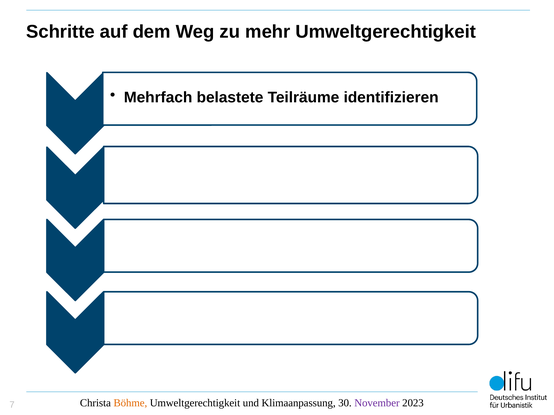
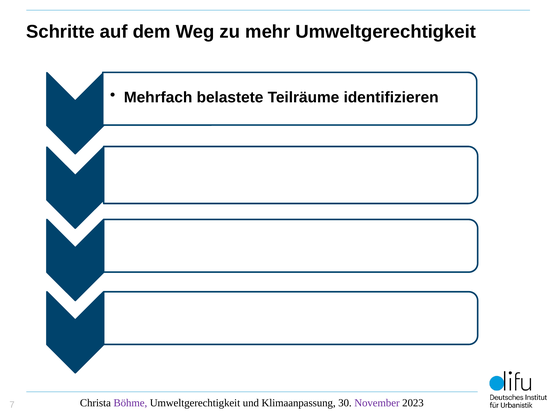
Böhme colour: orange -> purple (130, 403)
